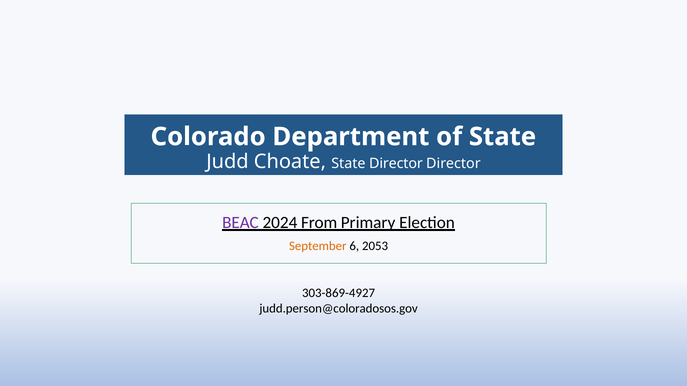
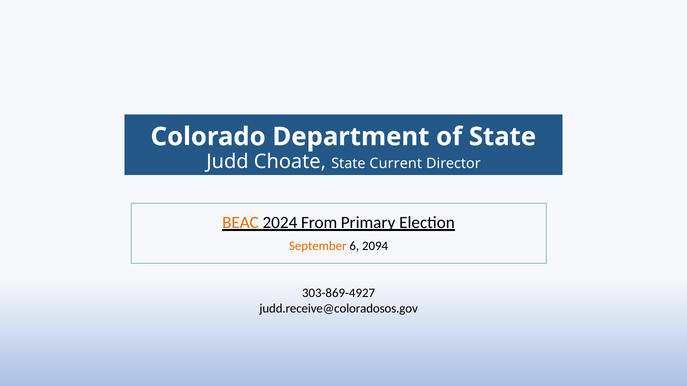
State Director: Director -> Current (396, 164)
BEAC colour: purple -> orange (240, 223)
2053: 2053 -> 2094 (375, 246)
judd.person@coloradosos.gov: judd.person@coloradosos.gov -> judd.receive@coloradosos.gov (339, 309)
